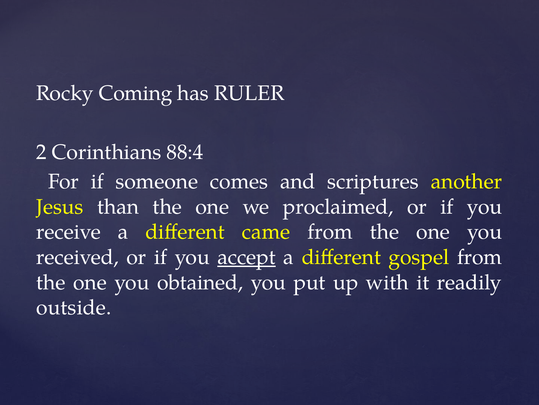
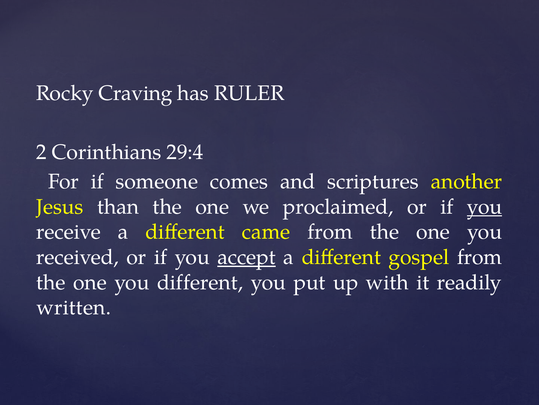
Coming: Coming -> Craving (136, 93)
88:4: 88:4 -> 29:4 (185, 152)
you underline: none -> present (485, 206)
you obtained: obtained -> different (200, 282)
outside: outside -> written (74, 307)
